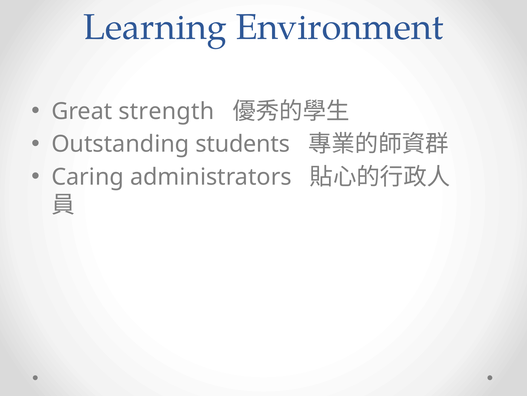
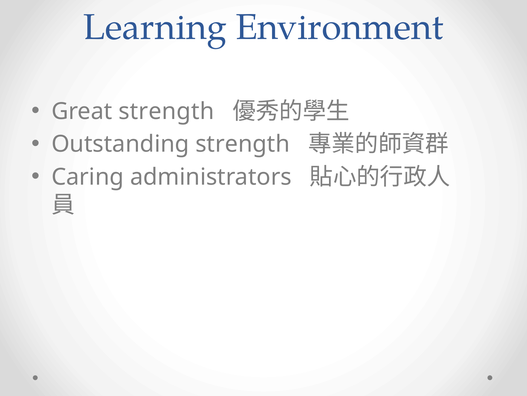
Outstanding students: students -> strength (243, 144)
